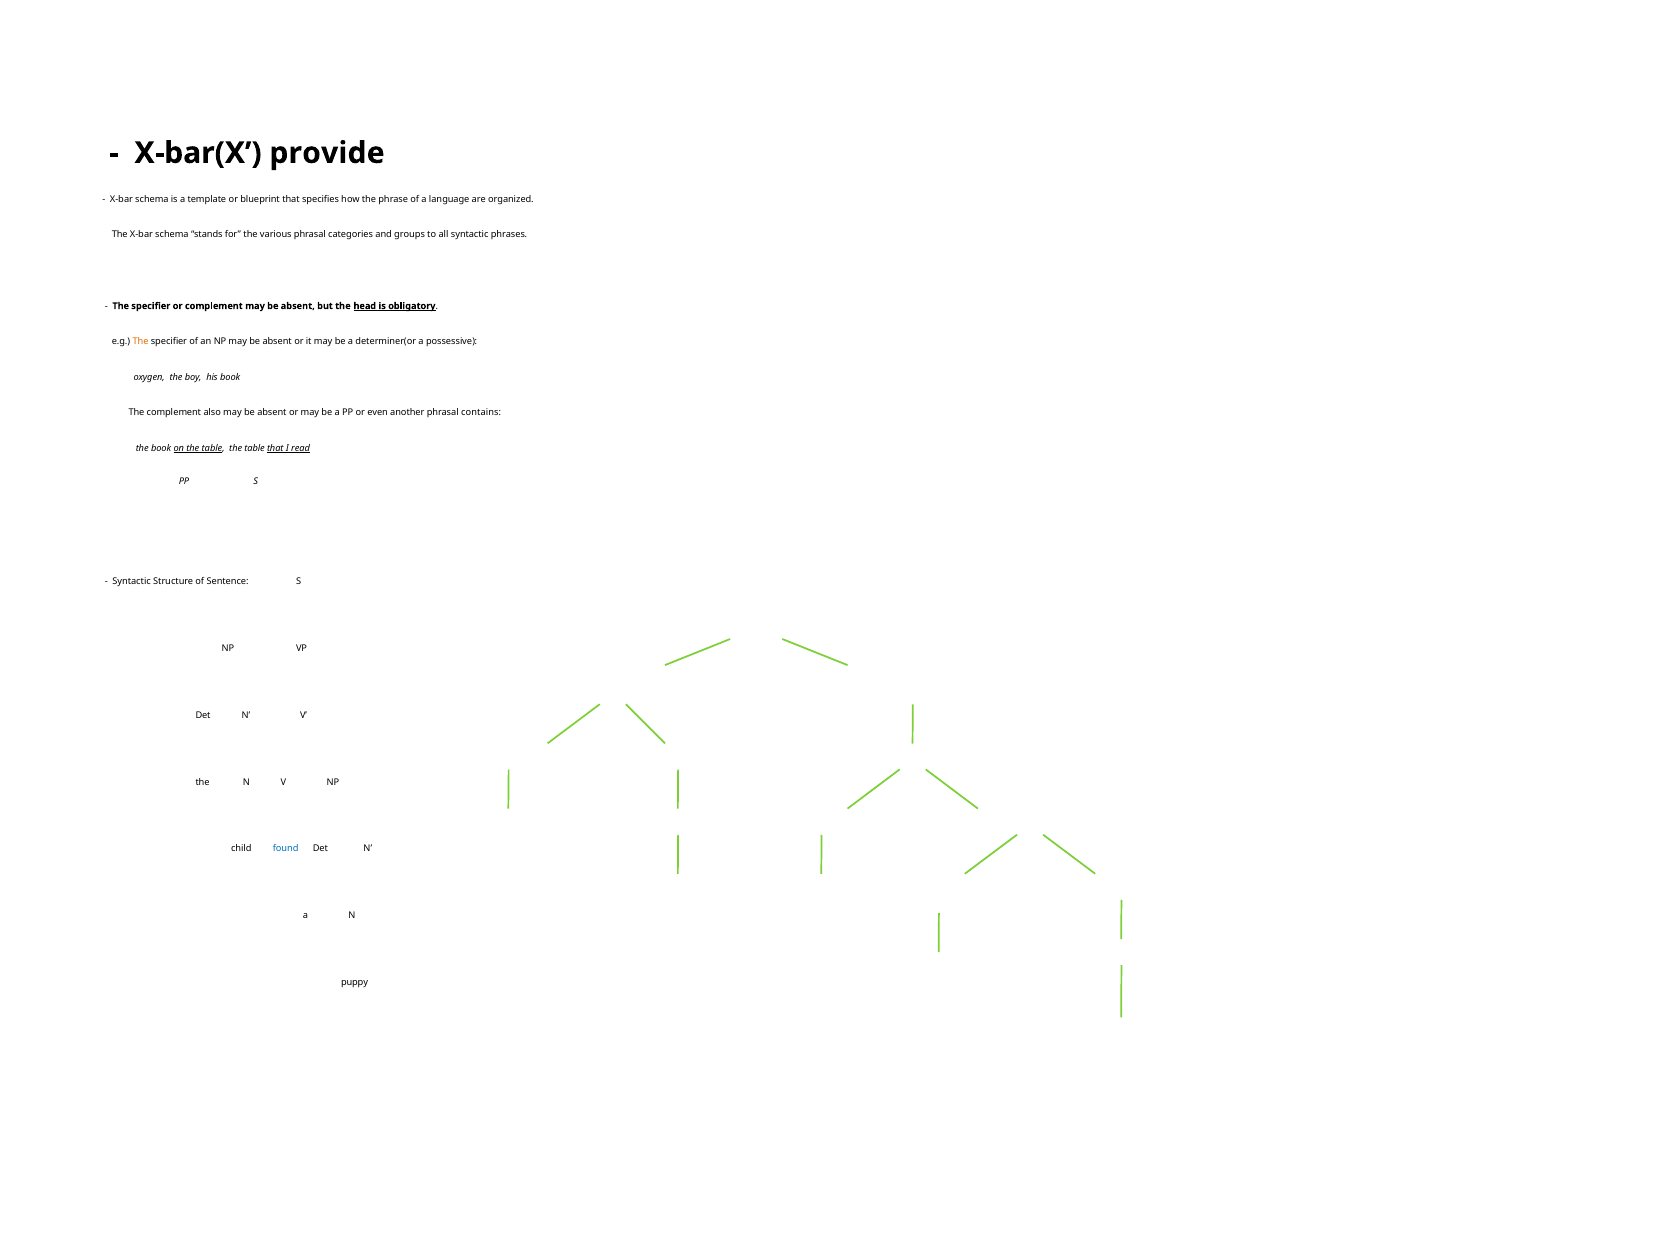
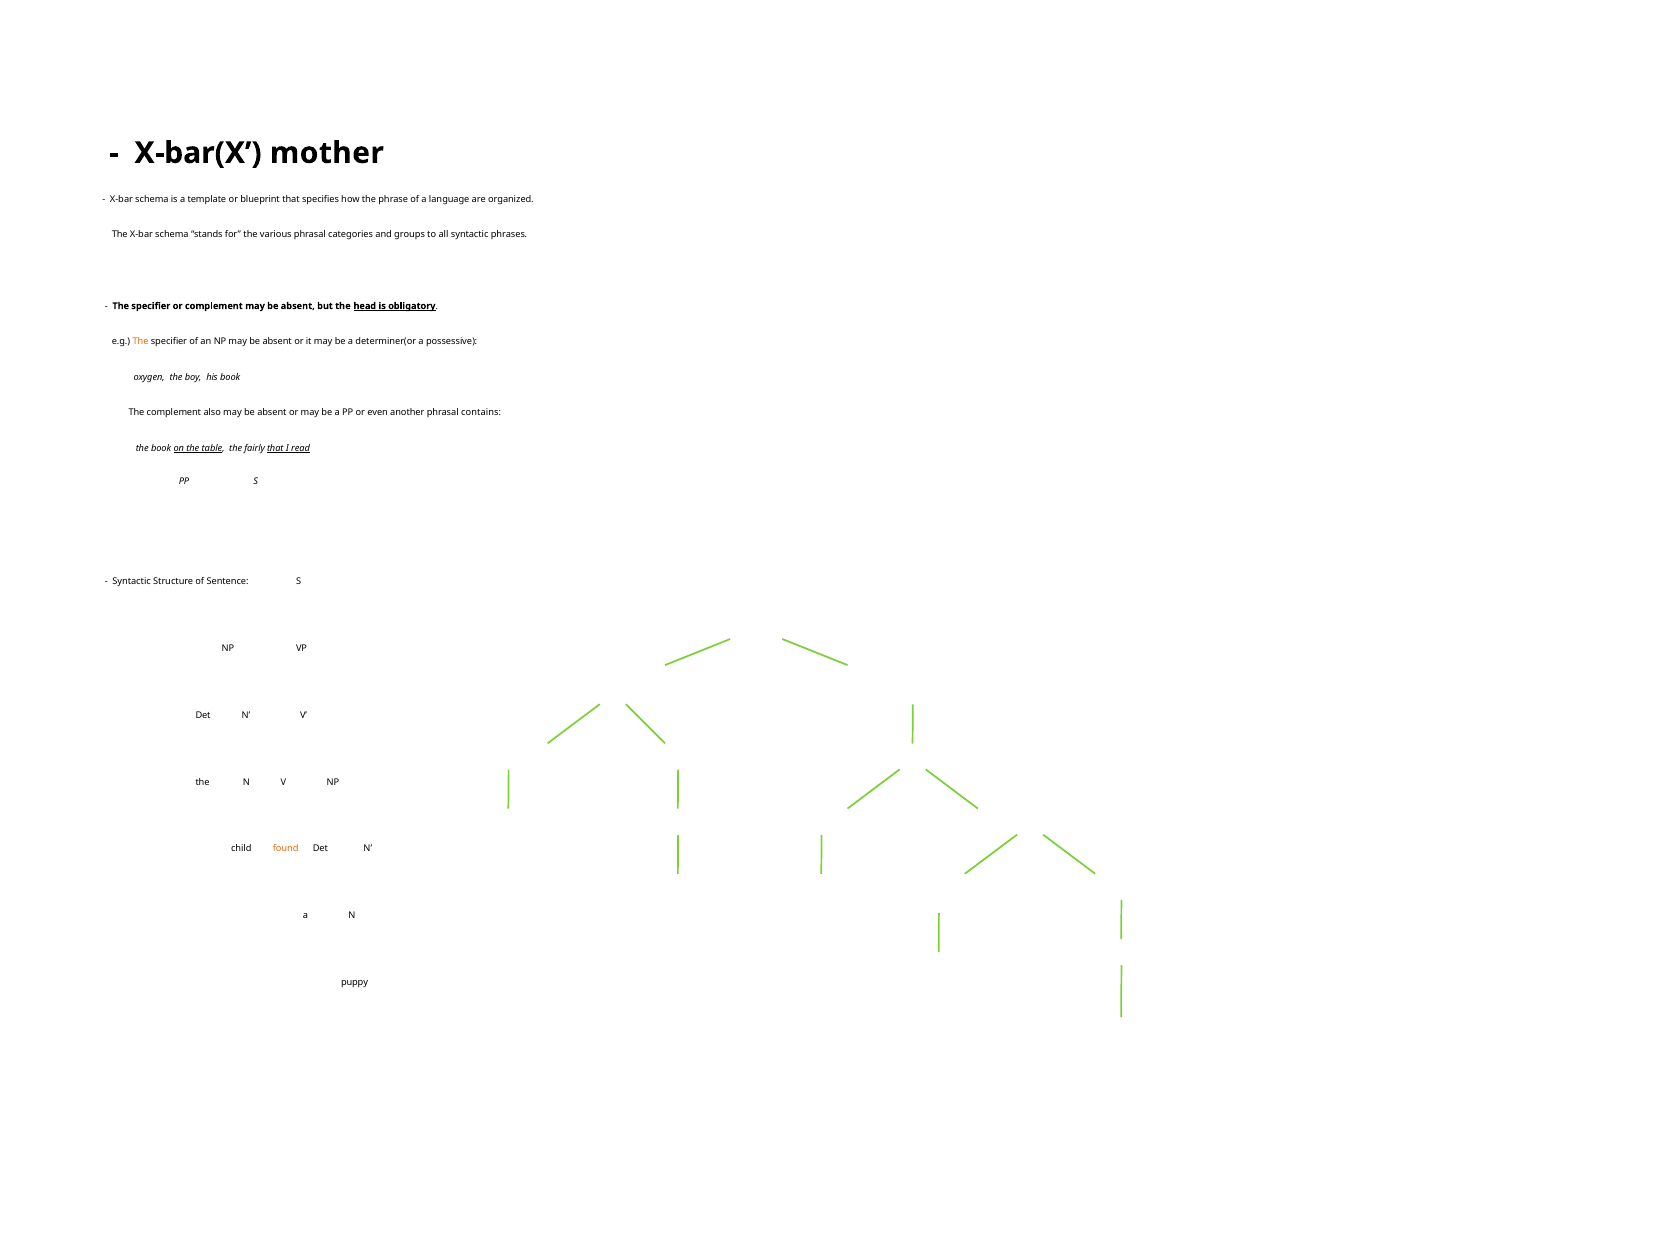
provide: provide -> mother (327, 153)
table the table: table -> fairly (255, 448)
found colour: blue -> orange (286, 849)
